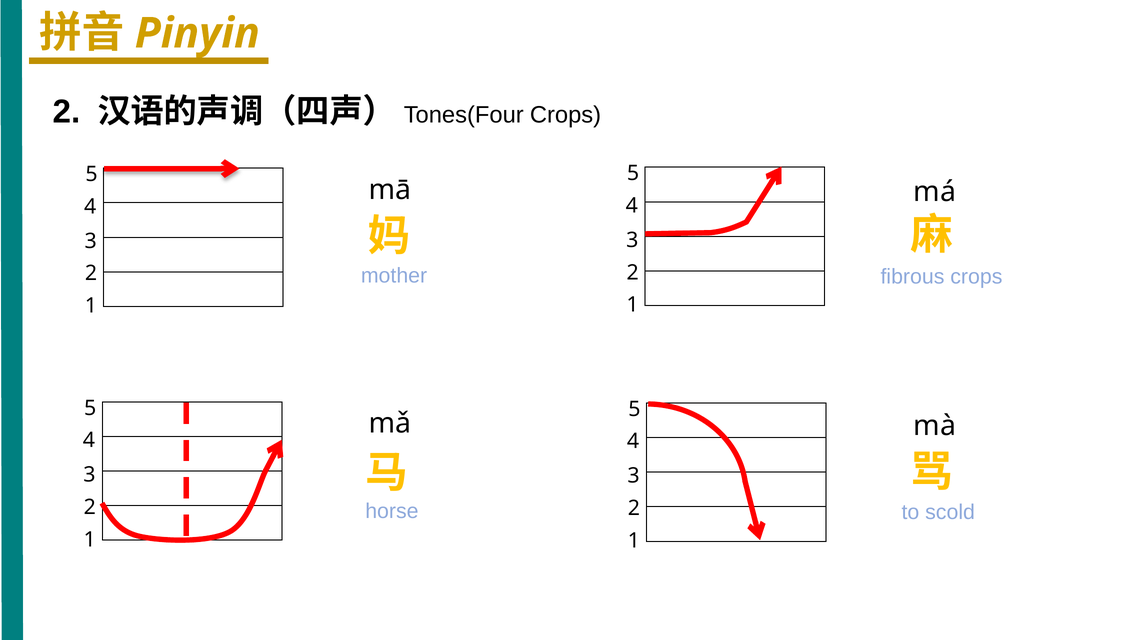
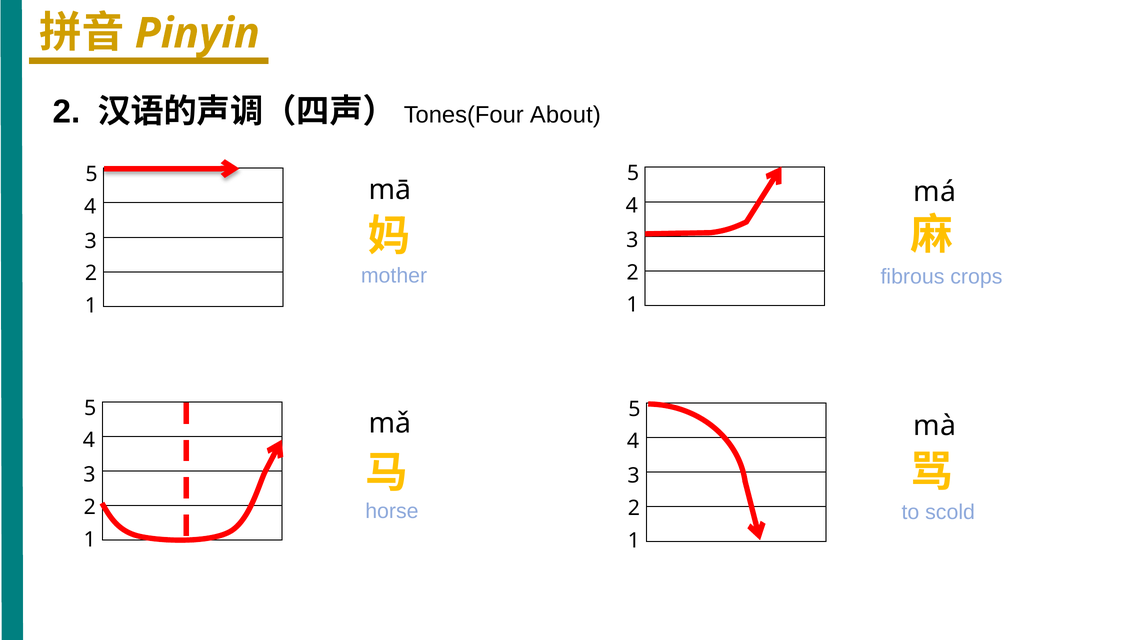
Crops: Crops -> About (565, 115)
